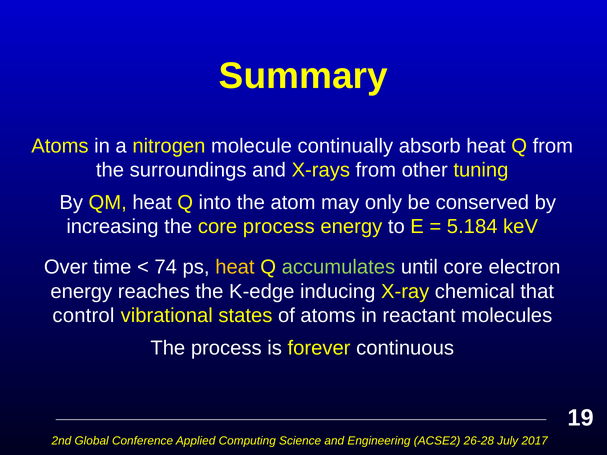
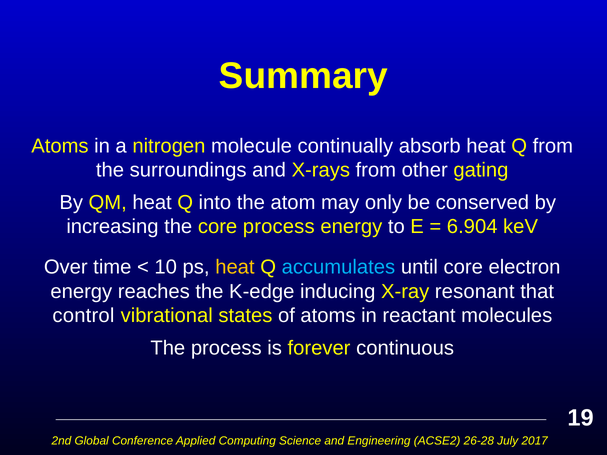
tuning: tuning -> gating (481, 170)
5.184: 5.184 -> 6.904 (472, 227)
74: 74 -> 10 (166, 267)
accumulates colour: light green -> light blue (338, 267)
chemical: chemical -> resonant (475, 292)
